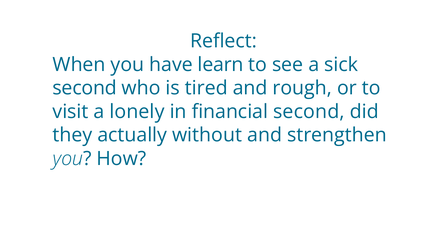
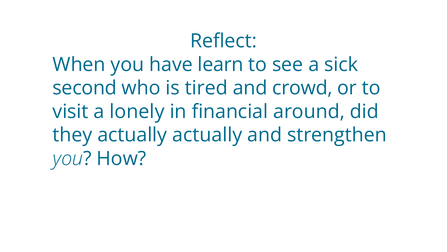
rough: rough -> crowd (302, 88)
financial second: second -> around (309, 111)
actually without: without -> actually (207, 135)
